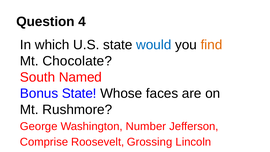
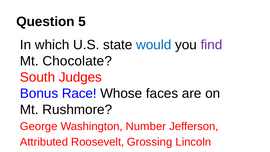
4: 4 -> 5 (82, 22)
find colour: orange -> purple (211, 45)
Named: Named -> Judges (80, 77)
Bonus State: State -> Race (79, 93)
Comprise: Comprise -> Attributed (44, 142)
